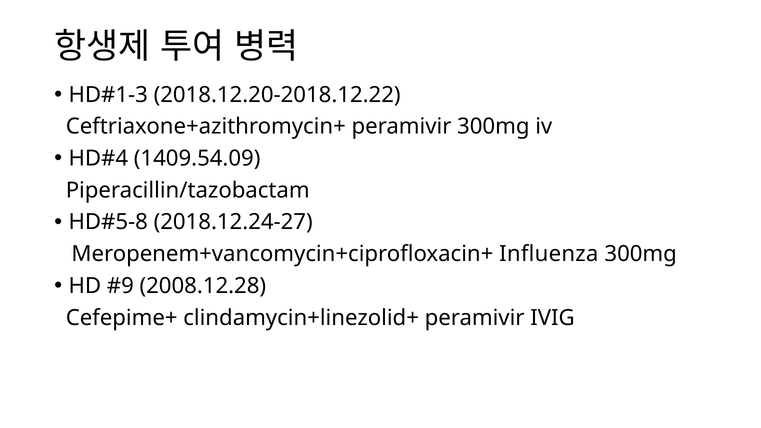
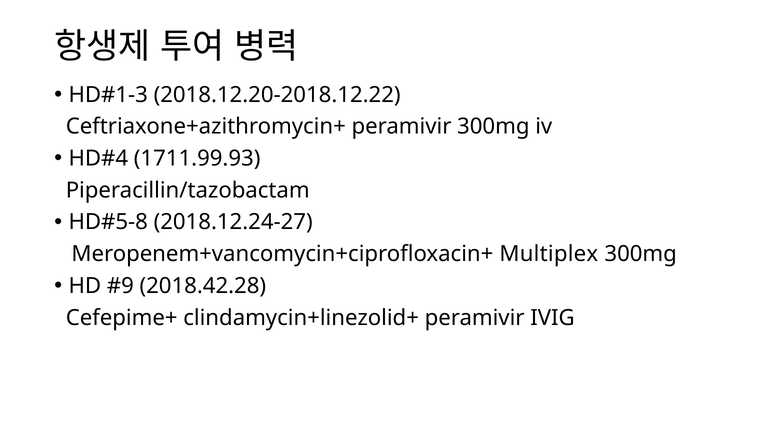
1409.54.09: 1409.54.09 -> 1711.99.93 (197, 158)
Influenza: Influenza -> Multiplex (549, 254)
2008.12.28: 2008.12.28 -> 2018.42.28 (203, 286)
